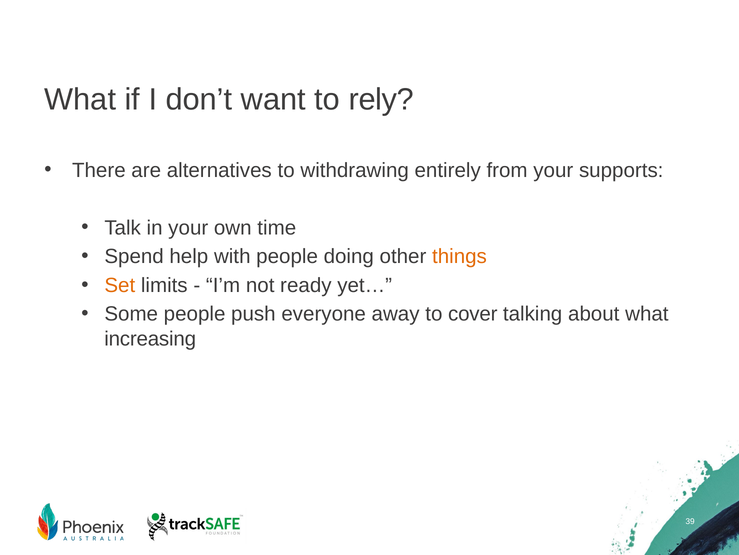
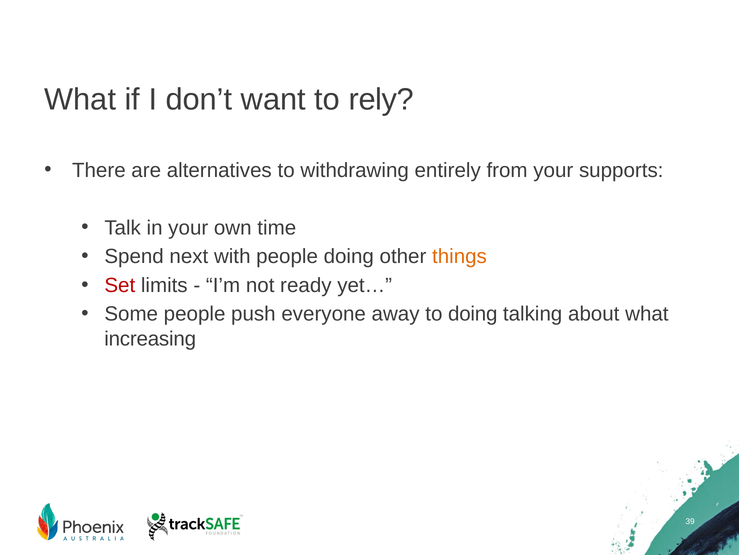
help: help -> next (189, 256)
Set colour: orange -> red (120, 285)
to cover: cover -> doing (473, 314)
